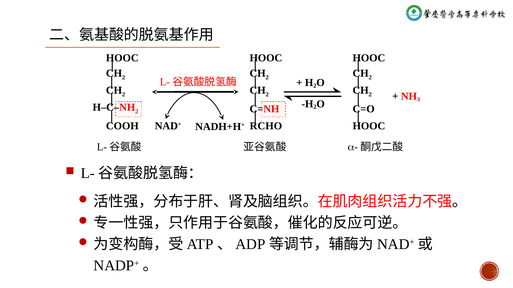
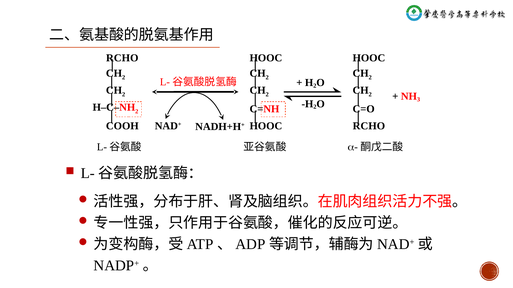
HOOC: HOOC -> RCHO (122, 58)
RCHO: RCHO -> HOOC (266, 126)
HOOC: HOOC -> RCHO (369, 126)
